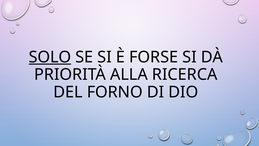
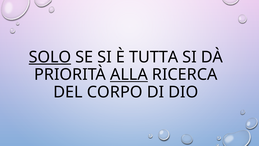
FORSE: FORSE -> TUTTA (154, 57)
ALLA underline: none -> present (129, 74)
FORNO: FORNO -> CORPO (115, 92)
